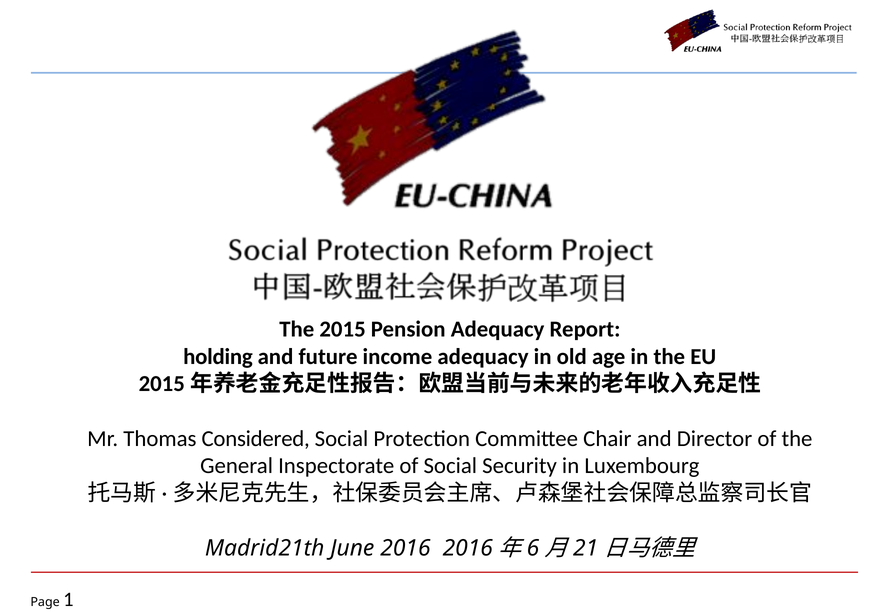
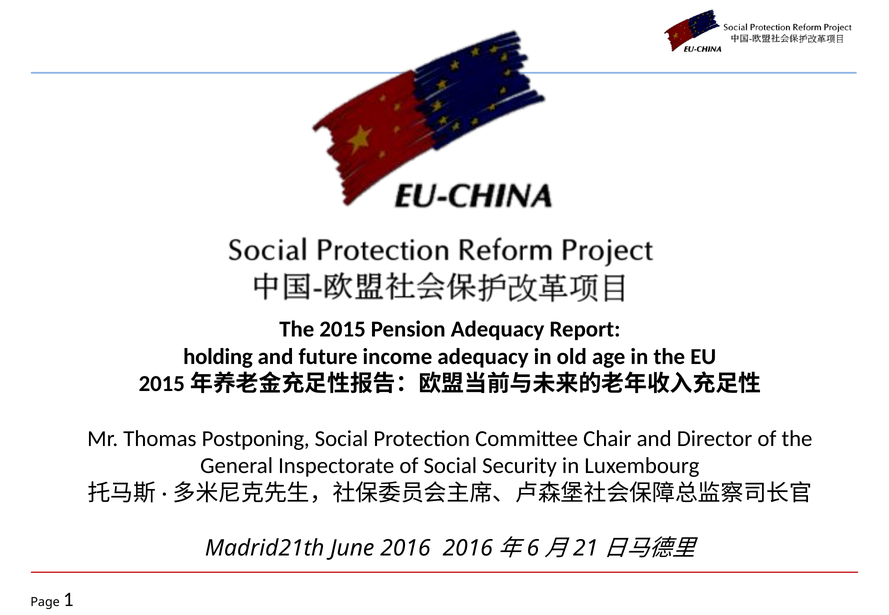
Considered: Considered -> Postponing (256, 439)
